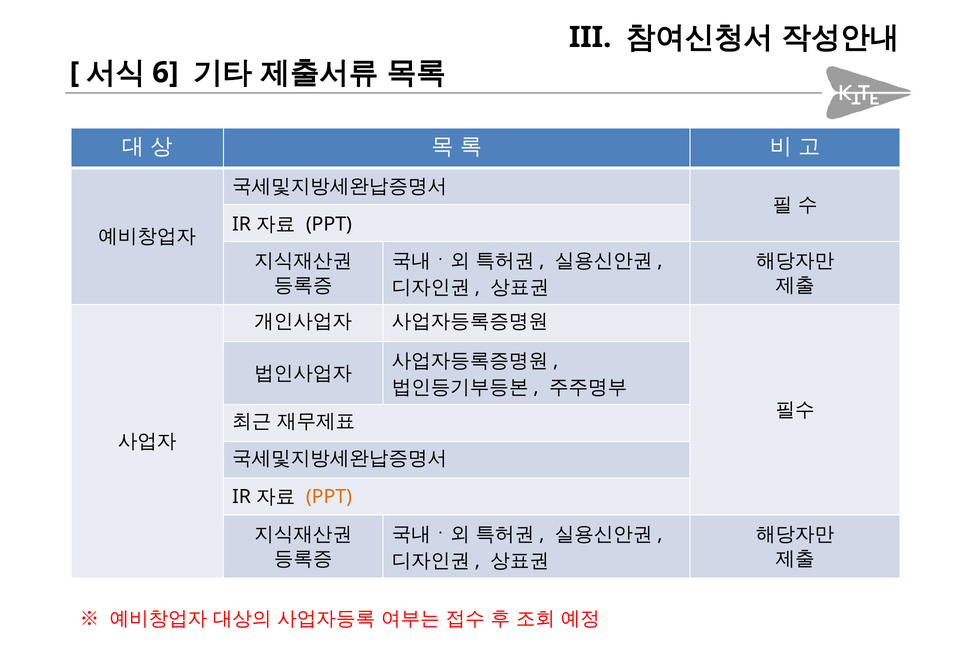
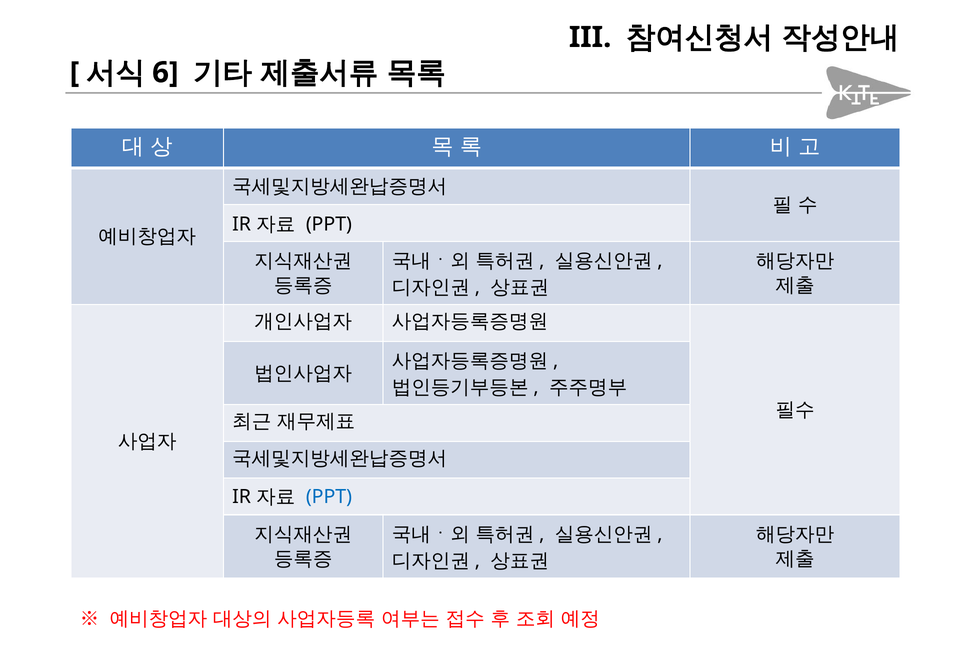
PPT colour: orange -> blue (329, 497)
